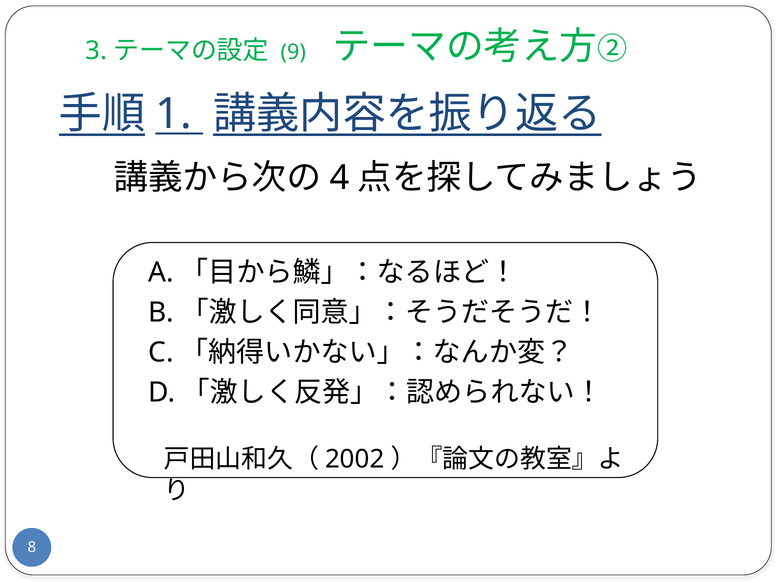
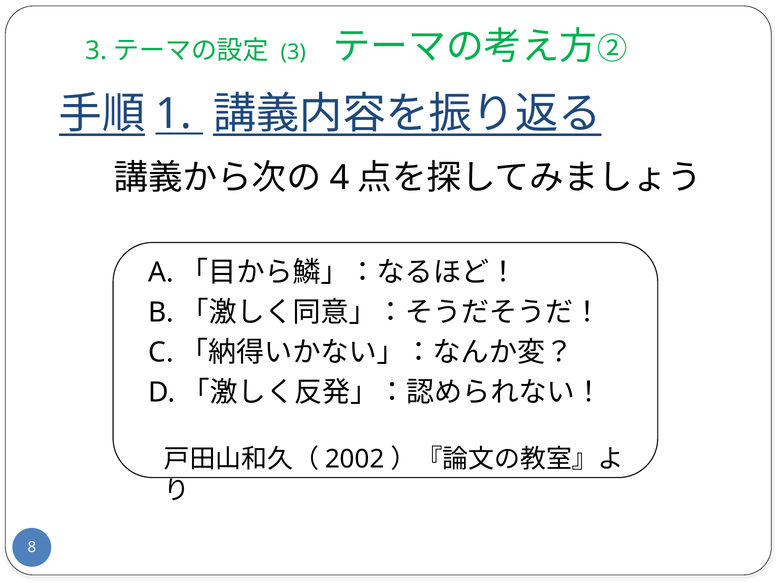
9: 9 -> 3 (293, 52)
